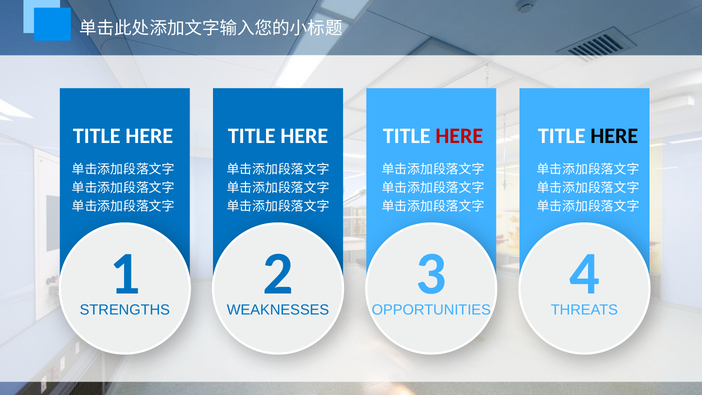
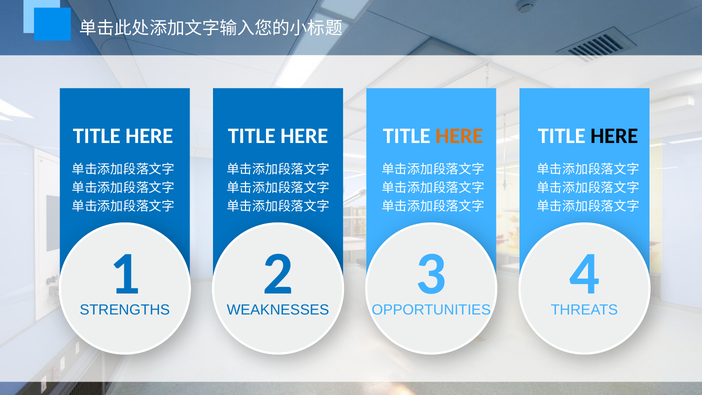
HERE colour: red -> orange (459, 136)
